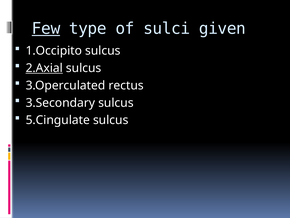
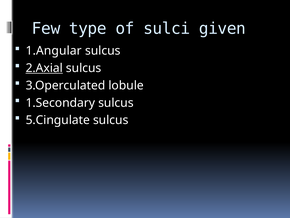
Few underline: present -> none (46, 28)
1.Occipito: 1.Occipito -> 1.Angular (54, 51)
rectus: rectus -> lobule (126, 85)
3.Secondary: 3.Secondary -> 1.Secondary (60, 103)
